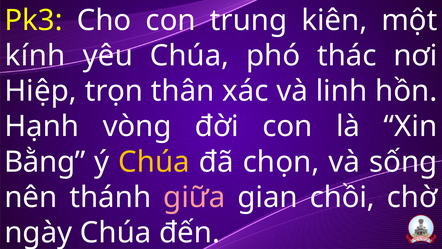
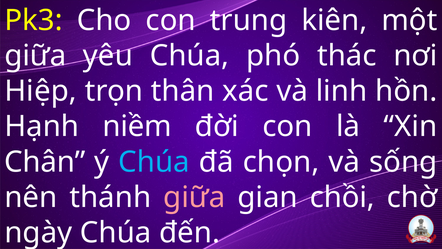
kính: kính -> giữa (35, 56)
vòng: vòng -> niềm (137, 126)
Bằng: Bằng -> Chân (45, 162)
Chúa colour: yellow -> light blue (154, 162)
